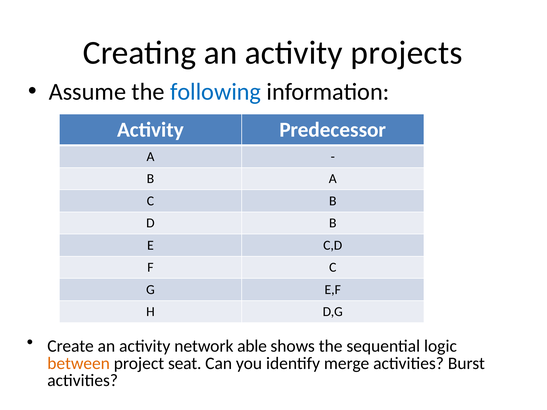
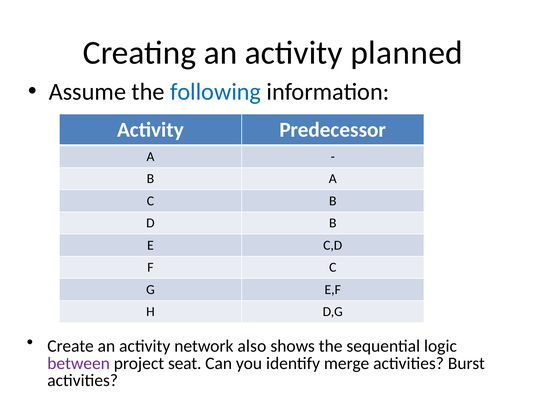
projects: projects -> planned (407, 53)
able: able -> also (252, 346)
between colour: orange -> purple (79, 364)
